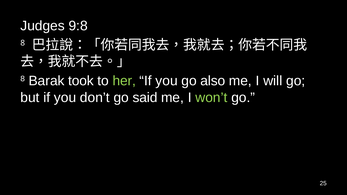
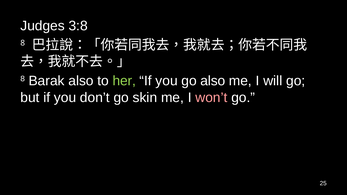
9:8: 9:8 -> 3:8 (78, 26)
Barak took: took -> also (81, 81)
said: said -> skin (145, 98)
won’t colour: light green -> pink (211, 98)
